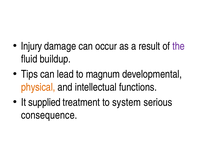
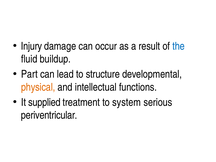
the colour: purple -> blue (179, 46)
Tips: Tips -> Part (29, 74)
magnum: magnum -> structure (103, 74)
consequence: consequence -> periventricular (48, 115)
